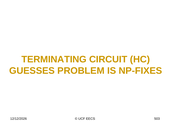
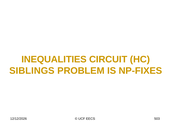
TERMINATING: TERMINATING -> INEQUALITIES (54, 60)
GUESSES: GUESSES -> SIBLINGS (32, 71)
